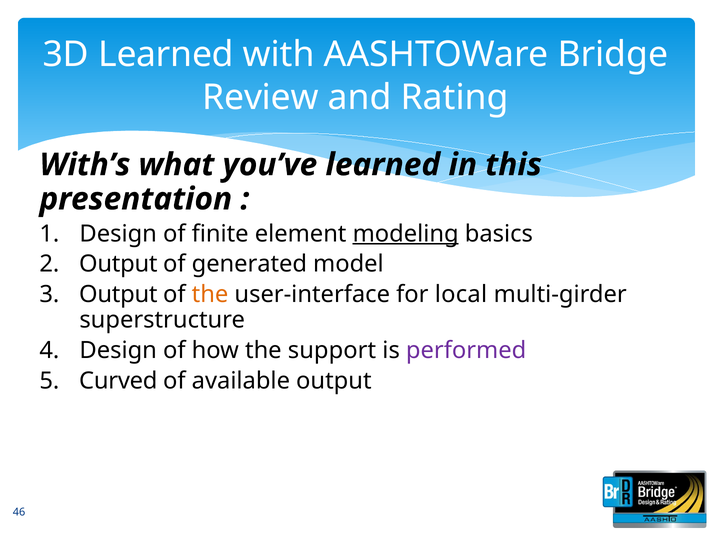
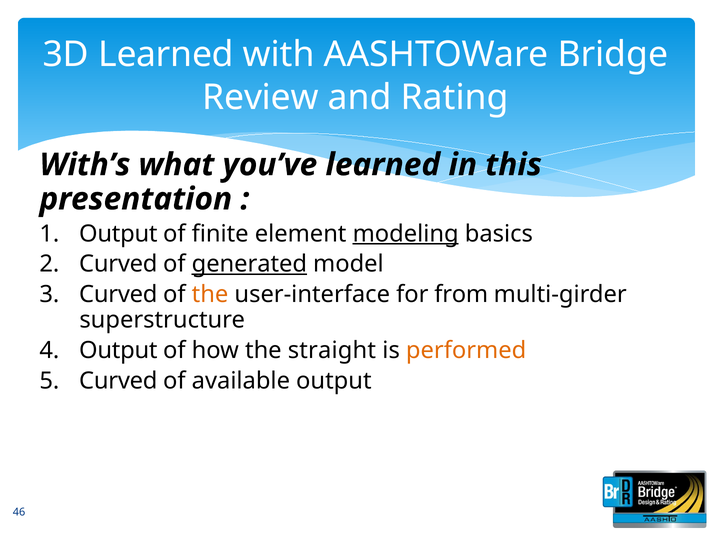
Design: Design -> Output (118, 234)
Output: Output -> Curved (118, 264)
generated underline: none -> present (249, 264)
Output: Output -> Curved (118, 294)
local: local -> from (461, 294)
Design: Design -> Output (118, 350)
support: support -> straight (332, 350)
performed colour: purple -> orange (466, 350)
